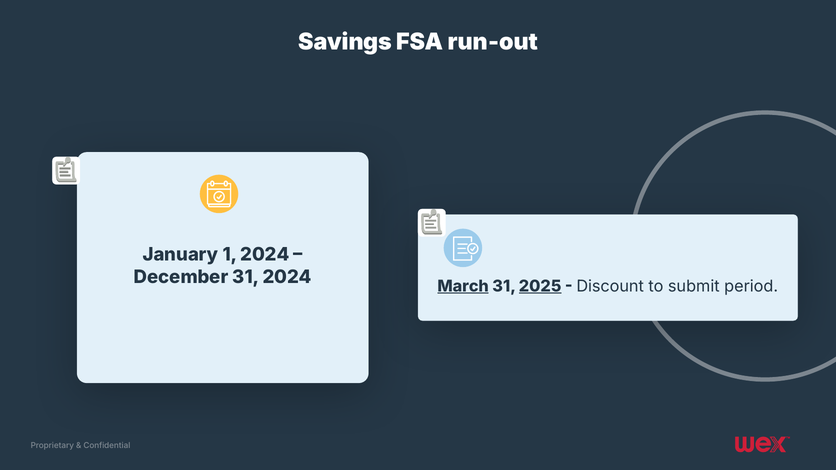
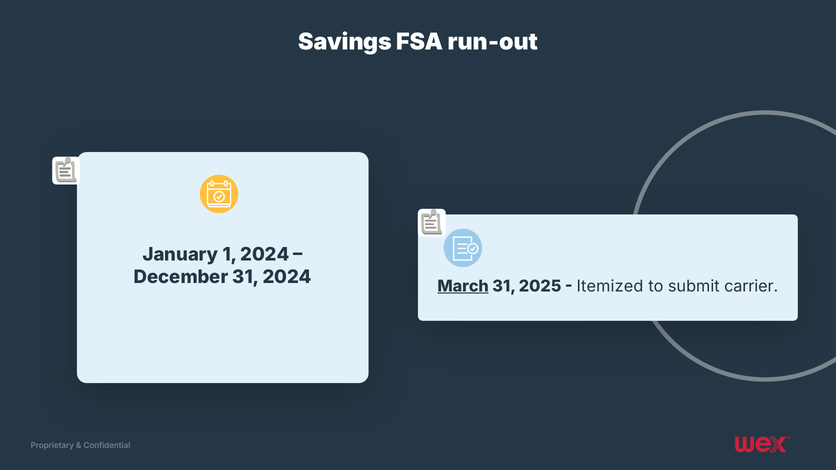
2025 underline: present -> none (540, 286)
Discount: Discount -> Itemized (610, 286)
period: period -> carrier (751, 286)
